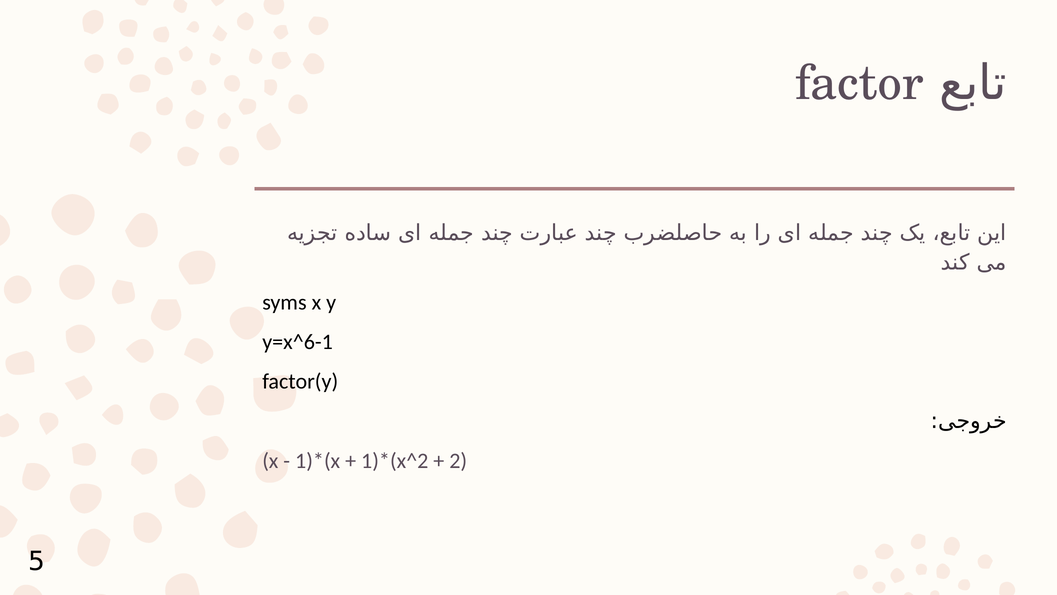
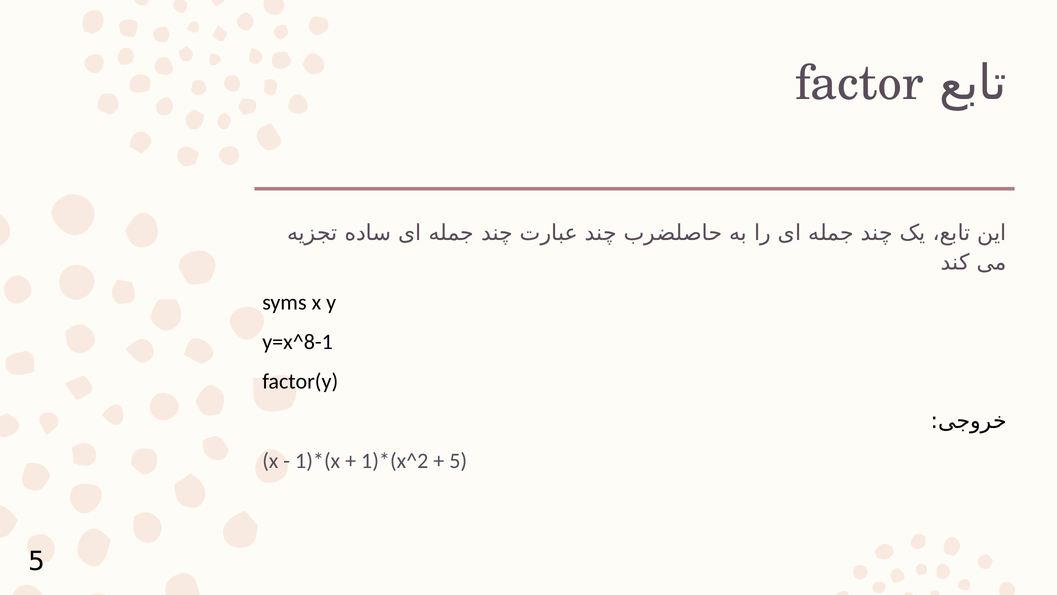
y=x^6-1: y=x^6-1 -> y=x^8-1 (298, 342)
2: 2 -> 5 (458, 460)
